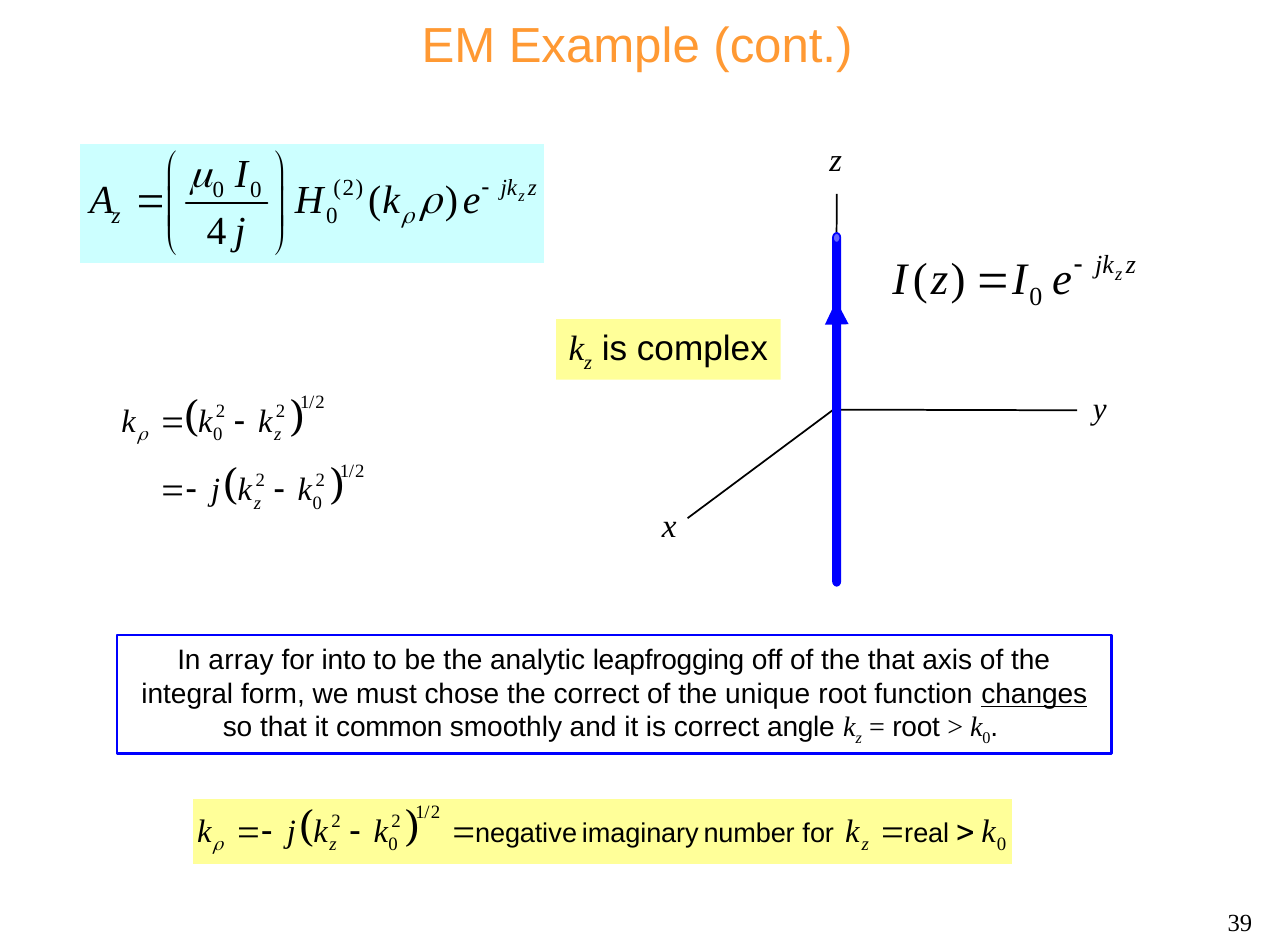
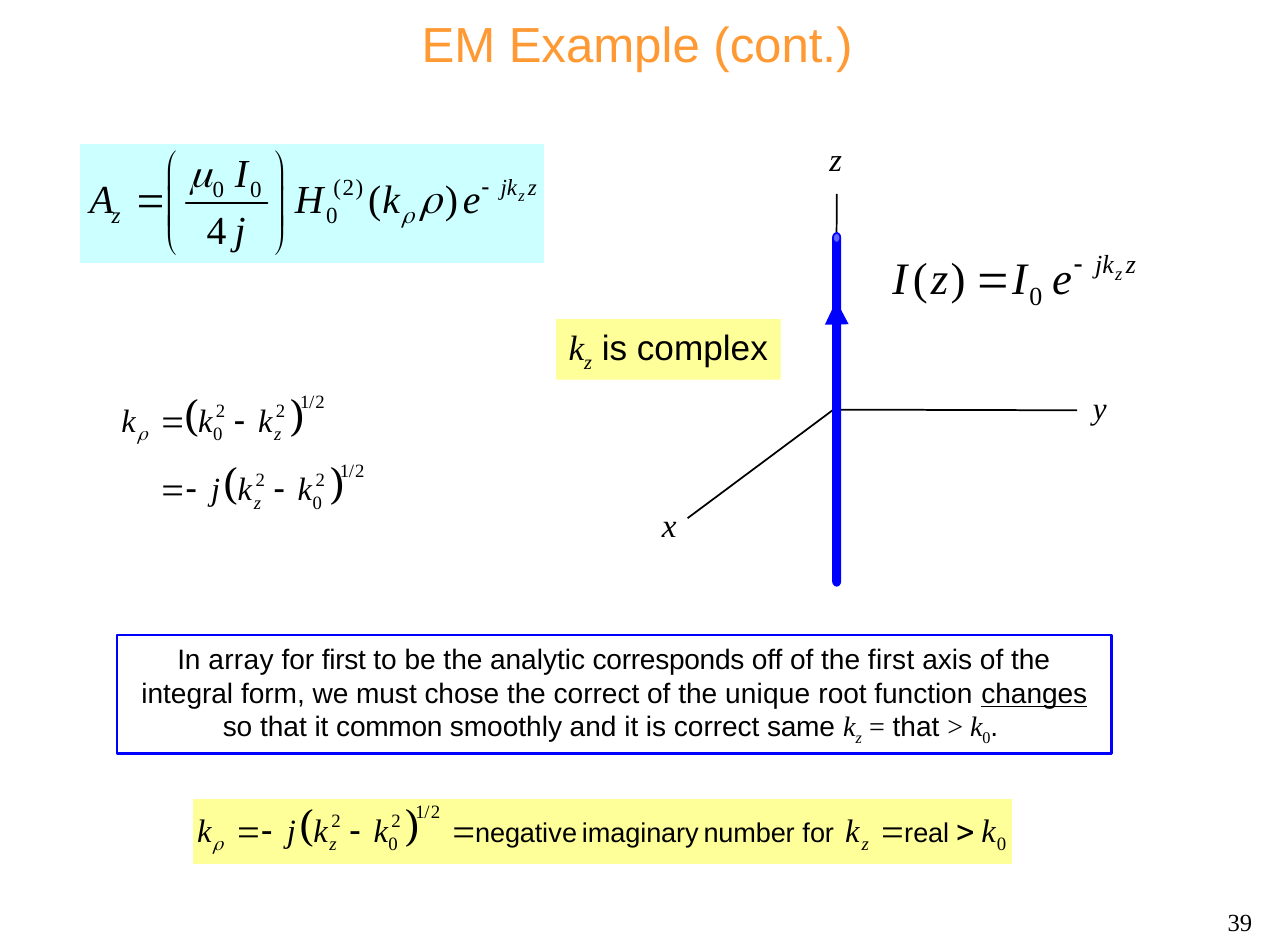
for into: into -> first (344, 660)
leapfrogging: leapfrogging -> corresponds (669, 660)
the that: that -> first (891, 660)
angle: angle -> same (801, 727)
root: root -> that (916, 727)
